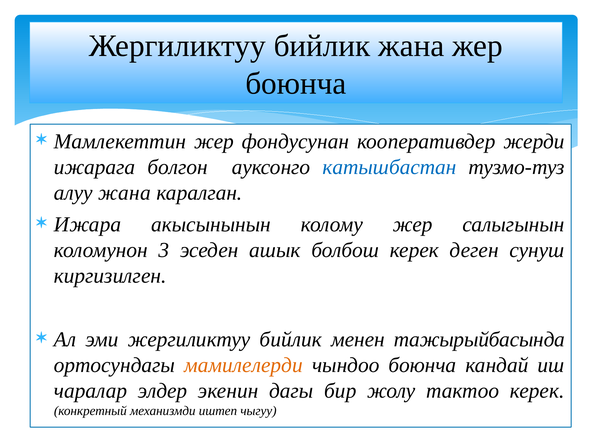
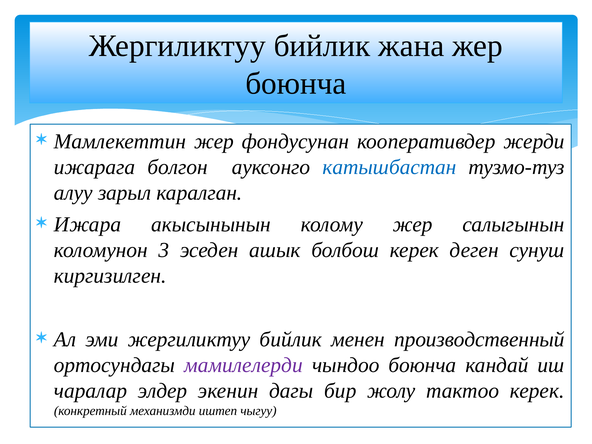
алуу жана: жана -> зарыл (125, 193)
тажырыйбасында: тажырыйбасында -> производственный (479, 340)
мамилелерди colour: orange -> purple (243, 365)
